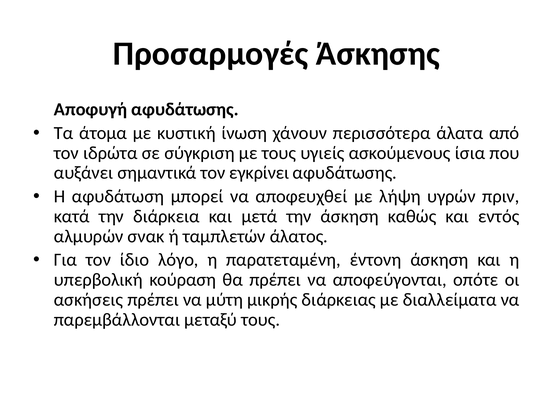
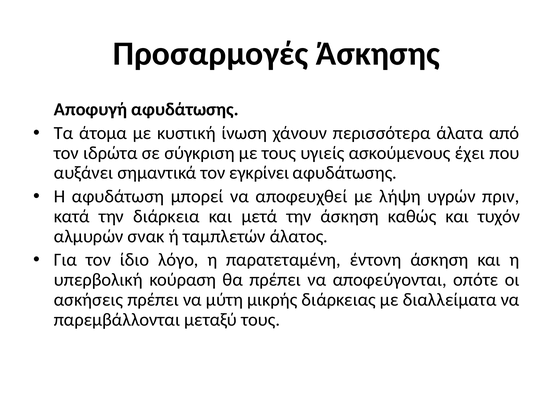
ίσια: ίσια -> έχει (470, 153)
εντός: εντός -> τυχόν (499, 216)
